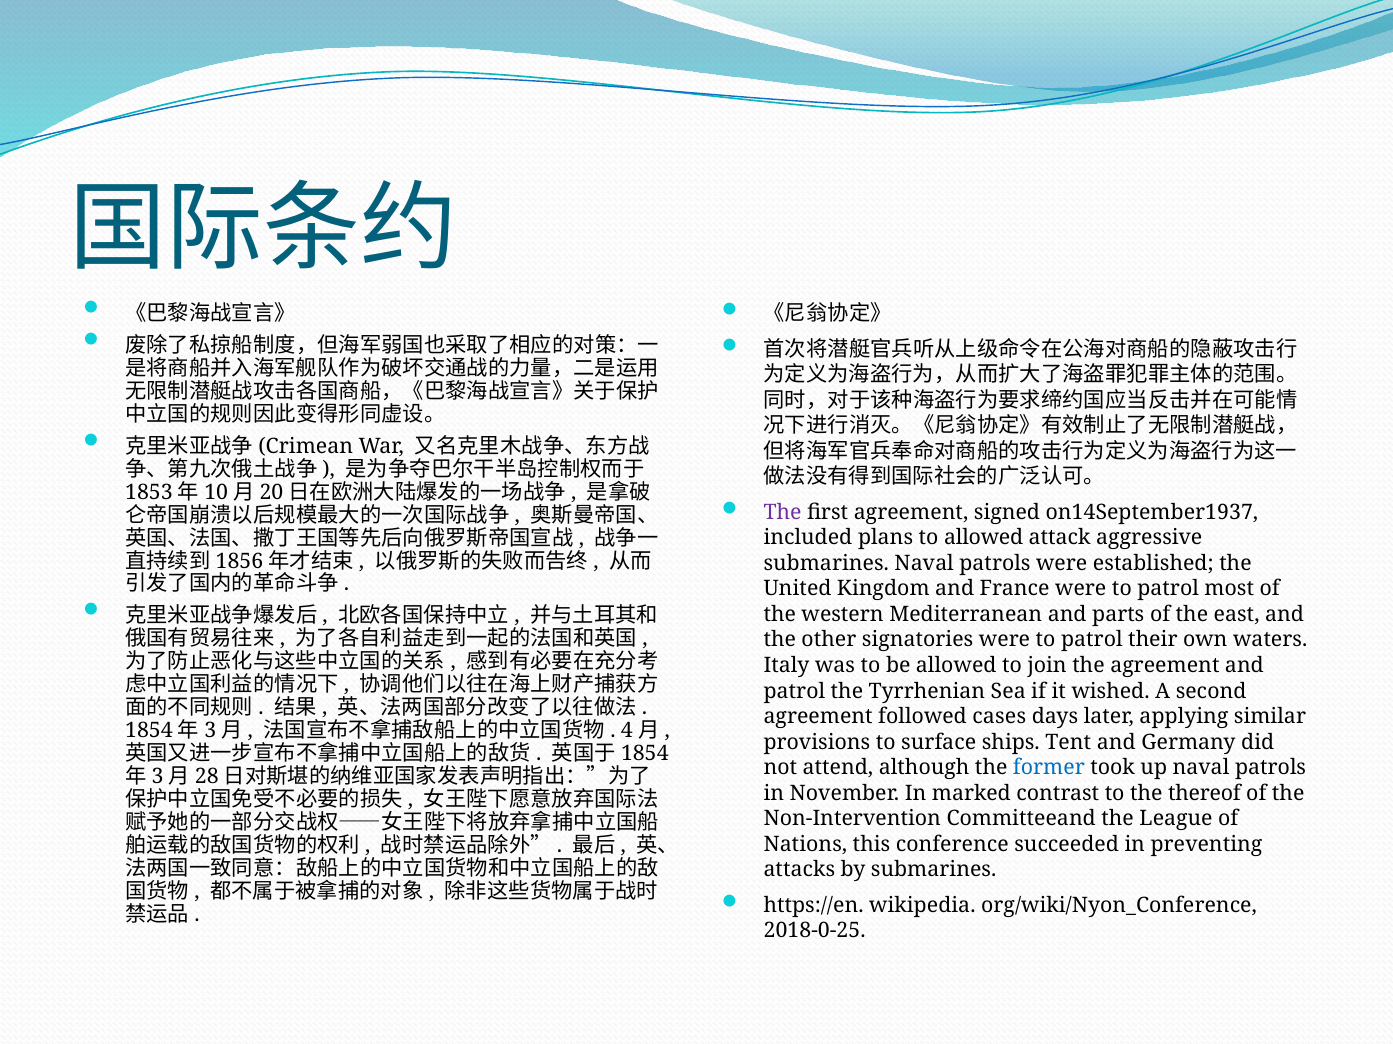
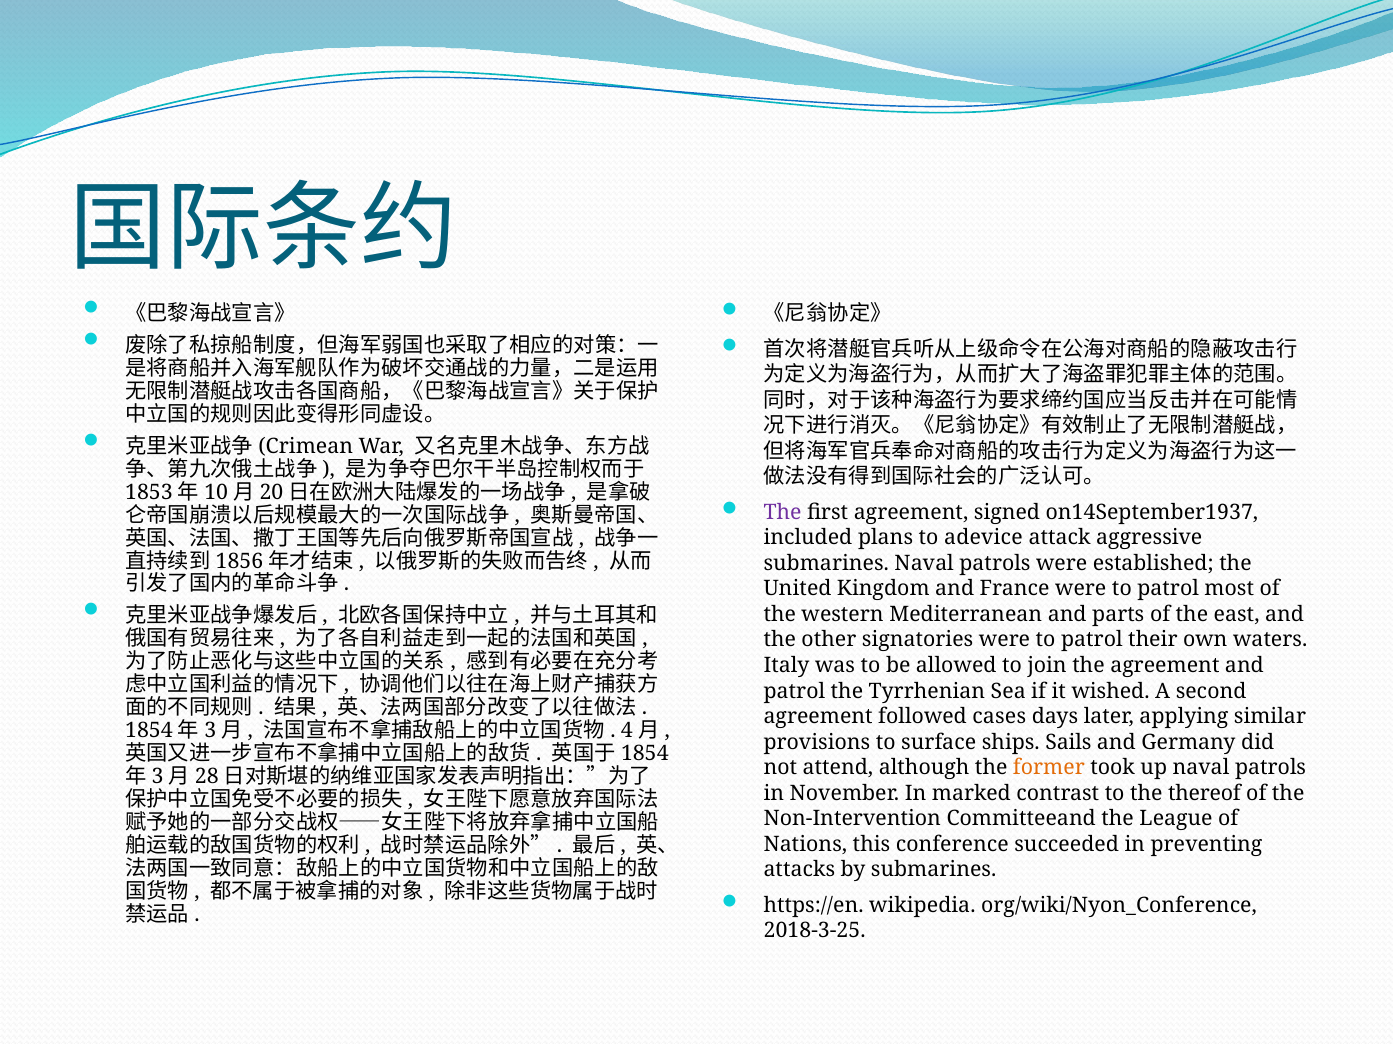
to allowed: allowed -> adevice (983, 538)
Tent: Tent -> Sails (1068, 743)
former colour: blue -> orange (1049, 768)
2018-0-25: 2018-0-25 -> 2018-3-25 (815, 932)
